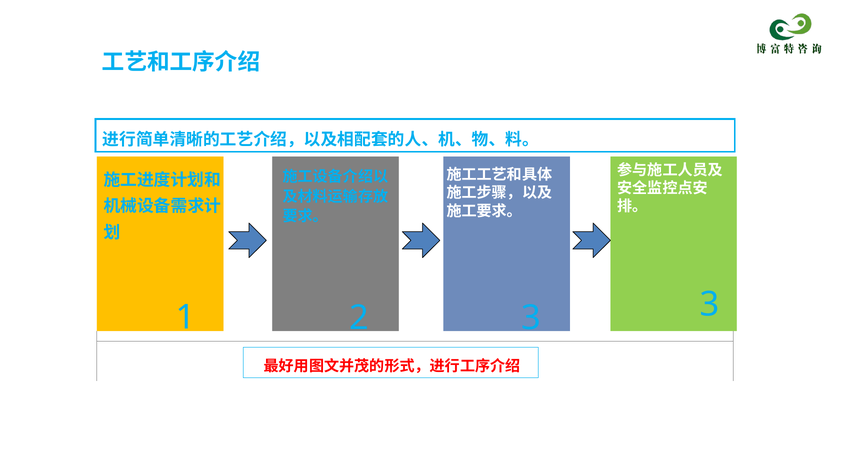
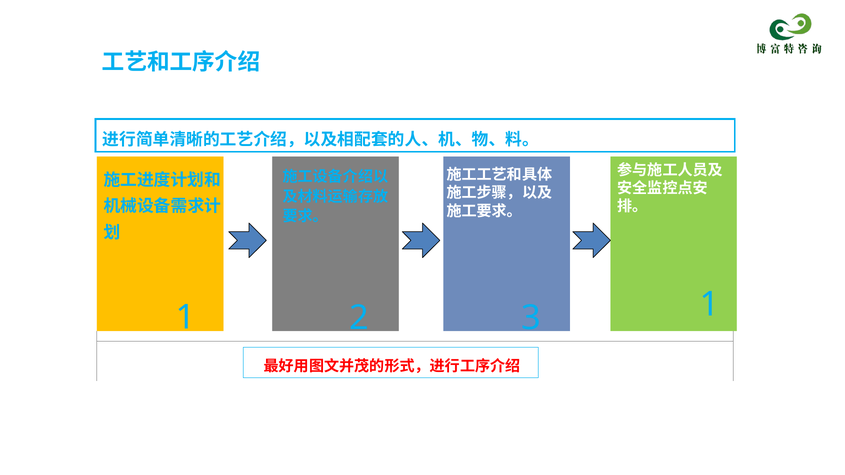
3 3: 3 -> 1 (710, 304)
